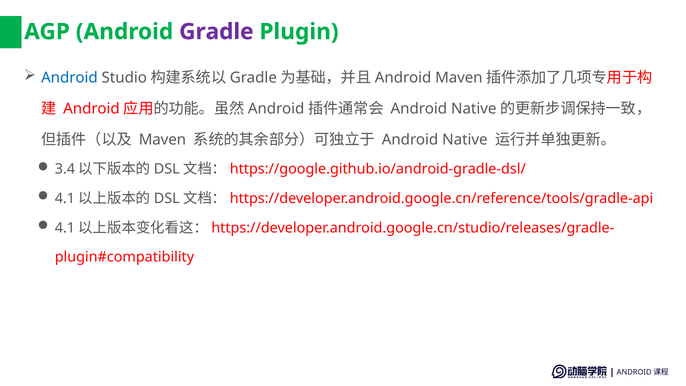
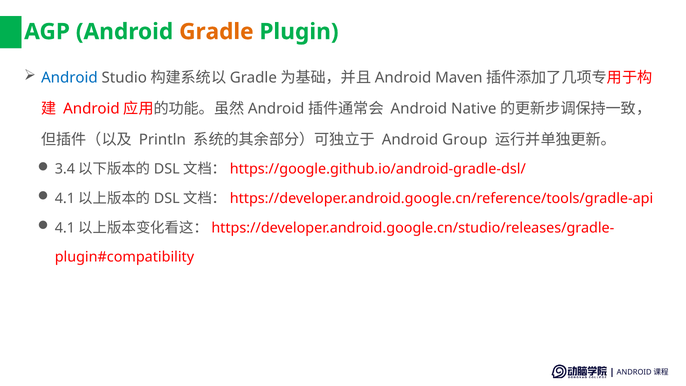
Gradle colour: purple -> orange (216, 32)
Maven: Maven -> Println (162, 139)
Native: Native -> Group (465, 139)
